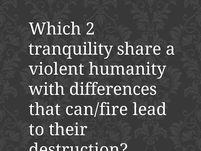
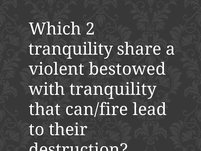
humanity: humanity -> bestowed (127, 69)
with differences: differences -> tranquility (113, 89)
